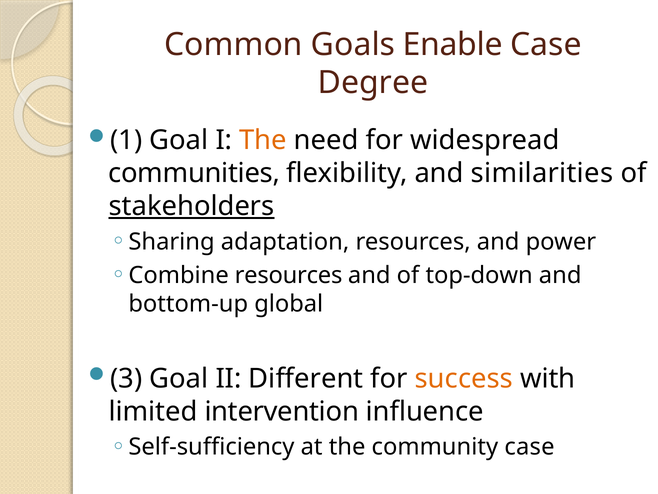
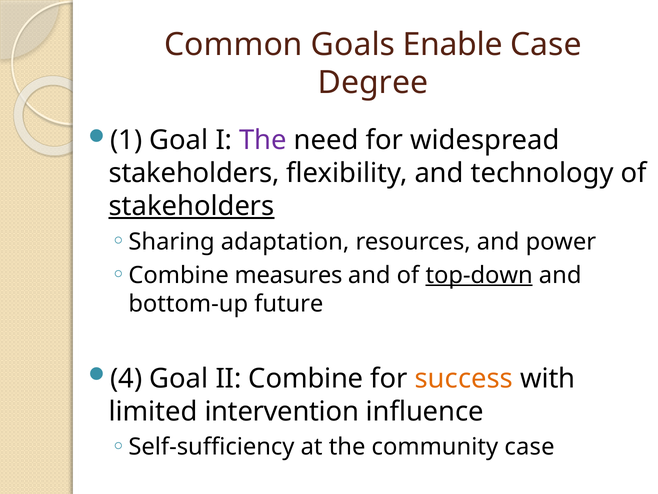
The colour: orange -> purple (263, 140)
communities: communities -> stakeholders (194, 173)
similarities: similarities -> technology (542, 173)
Combine resources: resources -> measures (289, 275)
top-down underline: none -> present (479, 275)
global: global -> future (289, 303)
3: 3 -> 4 (126, 378)
II Different: Different -> Combine (306, 378)
